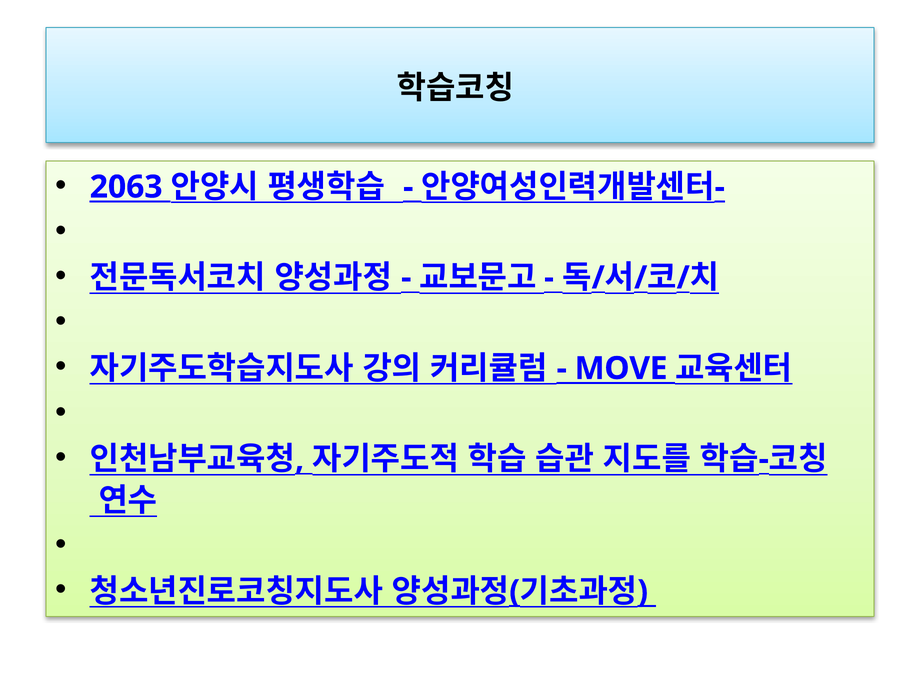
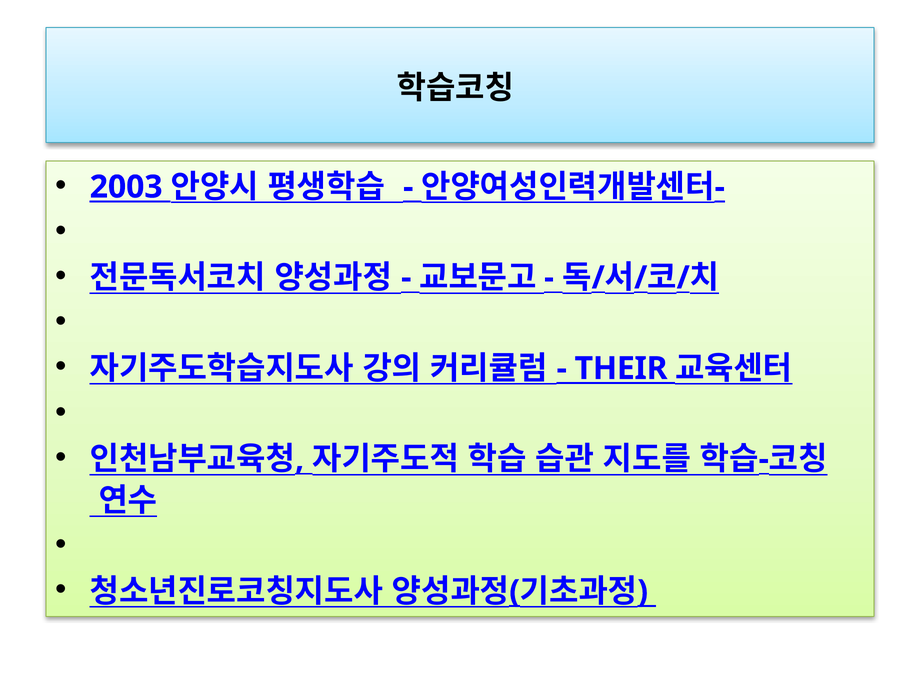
2063: 2063 -> 2003 (126, 187)
MOVE: MOVE -> THEIR (621, 368)
